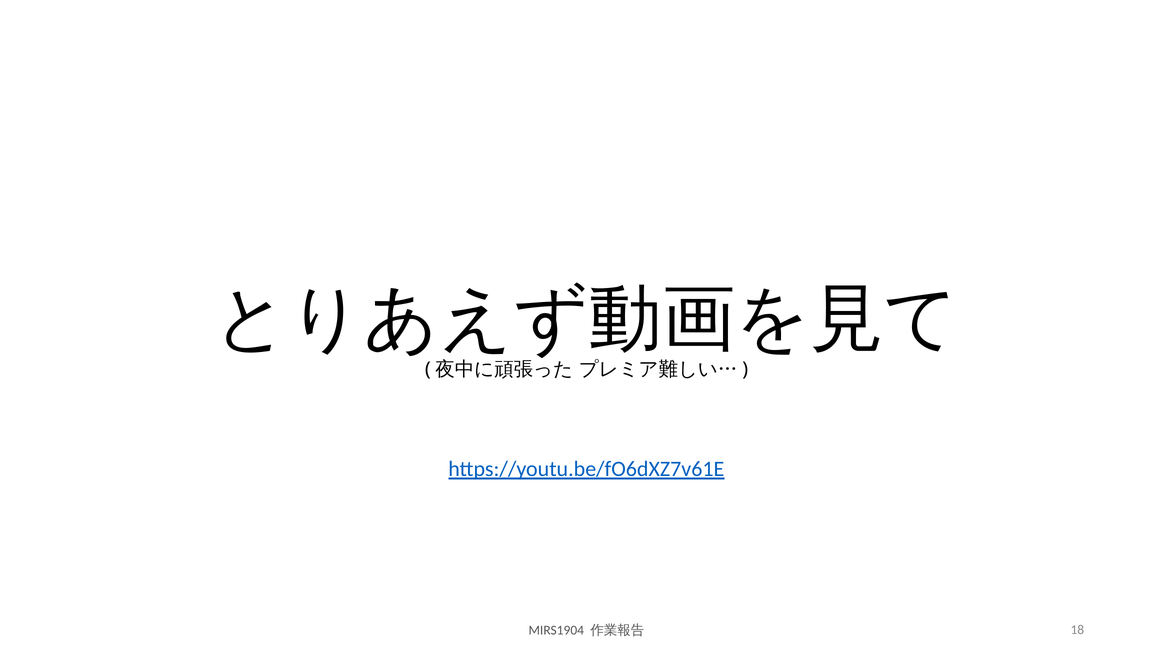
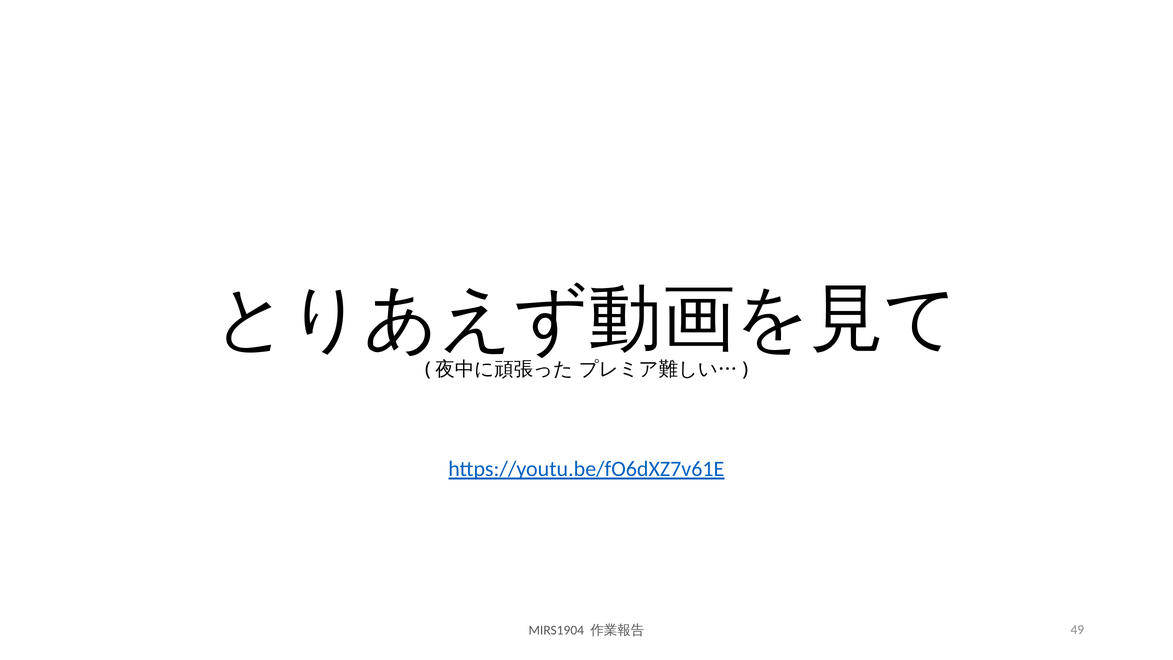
18: 18 -> 49 (1077, 630)
